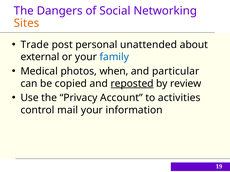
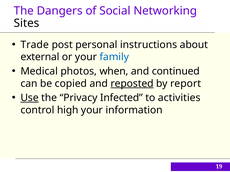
Sites colour: orange -> black (26, 23)
unattended: unattended -> instructions (149, 45)
particular: particular -> continued (176, 71)
review: review -> report (186, 84)
Use underline: none -> present (30, 98)
Account: Account -> Infected (121, 98)
mail: mail -> high (68, 110)
